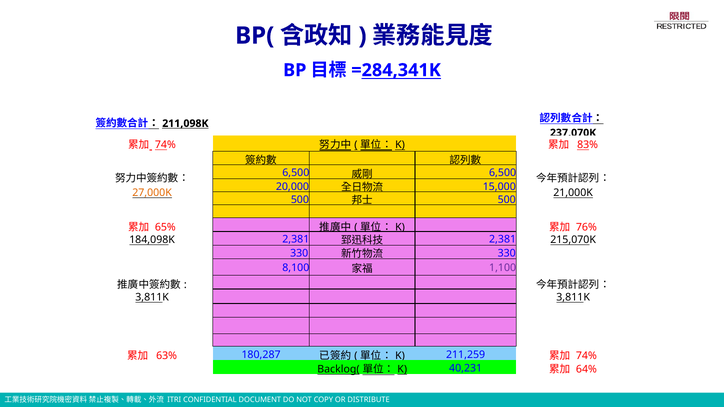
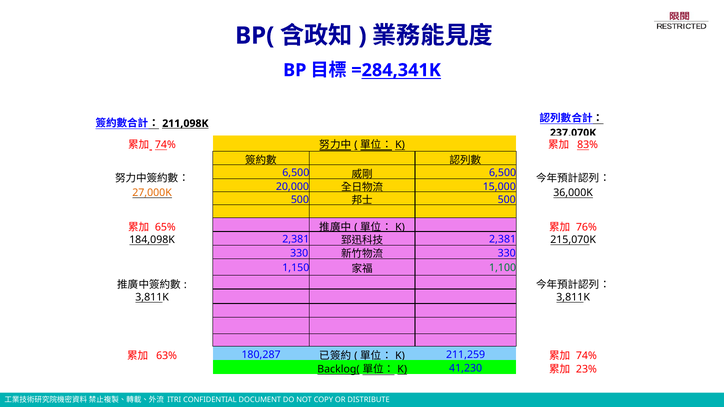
21,000K: 21,000K -> 36,000K (573, 193)
8,100: 8,100 -> 1,150 (296, 268)
1,100 colour: purple -> green (503, 268)
40,231: 40,231 -> 41,230 (466, 369)
64%: 64% -> 23% (586, 370)
